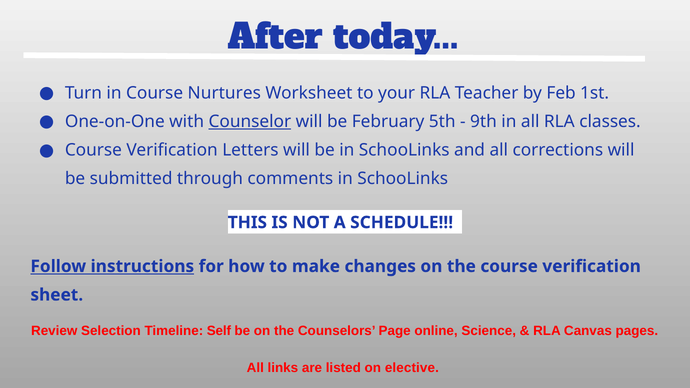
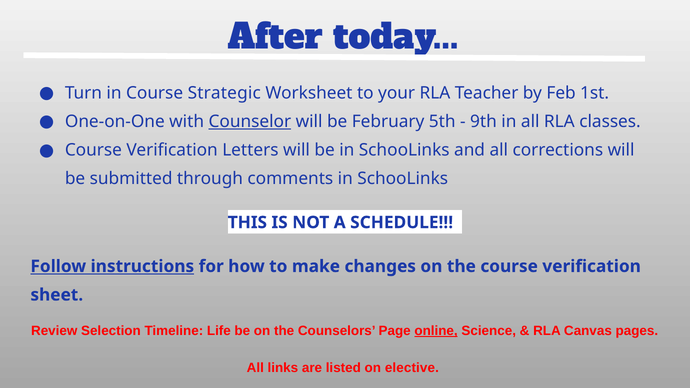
Nurtures: Nurtures -> Strategic (224, 93)
Self: Self -> Life (219, 331)
online underline: none -> present (436, 331)
